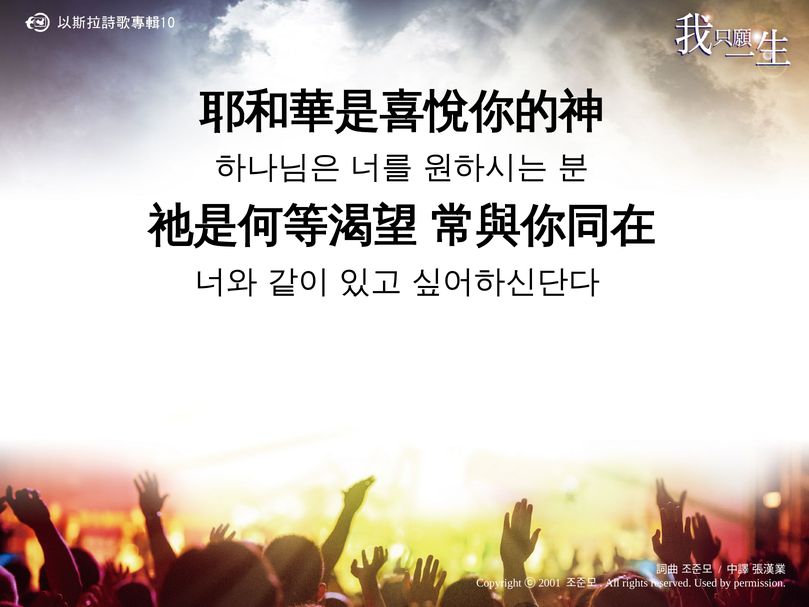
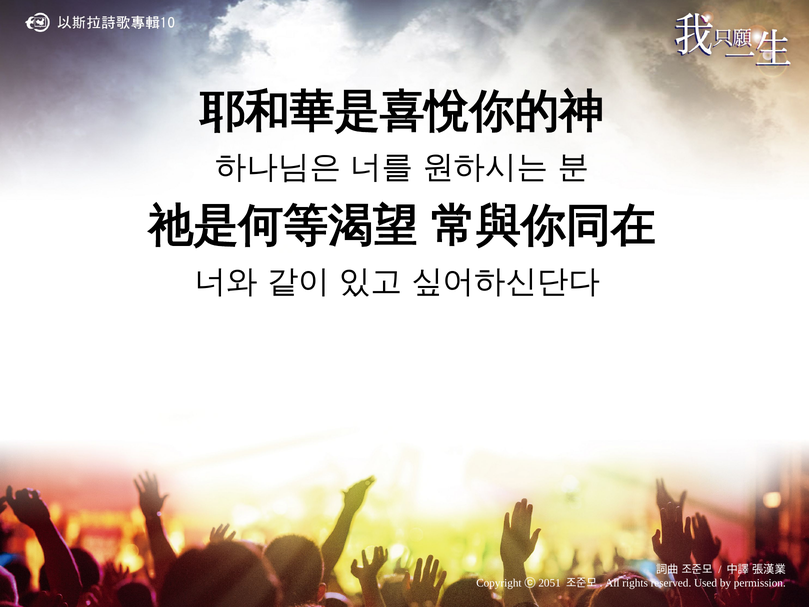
2001: 2001 -> 2051 (550, 583)
